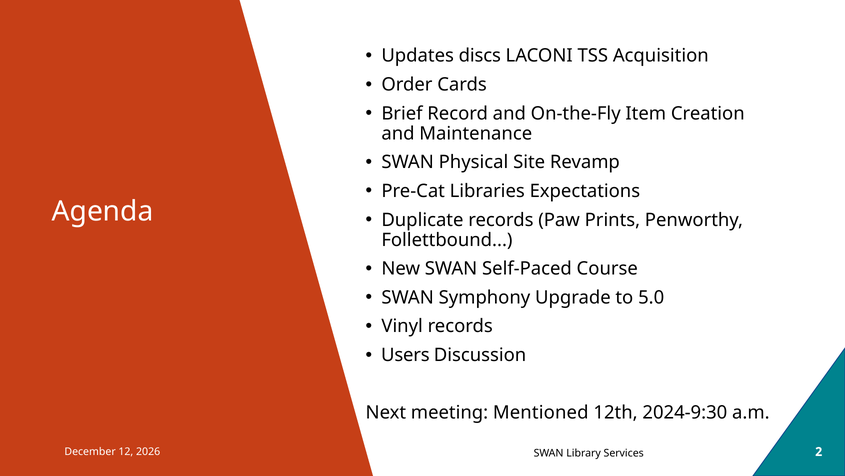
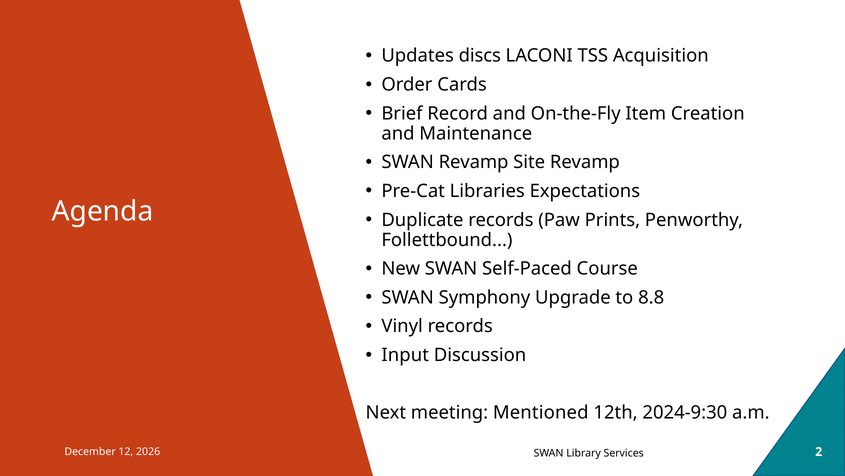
SWAN Physical: Physical -> Revamp (474, 162)
5.0: 5.0 -> 8.8 (651, 297)
Users: Users -> Input (405, 355)
